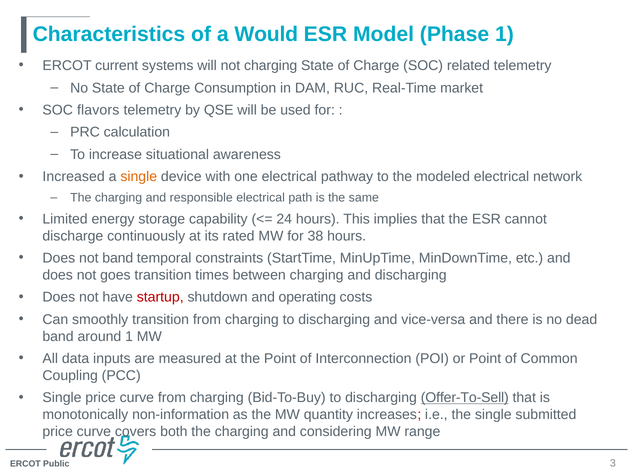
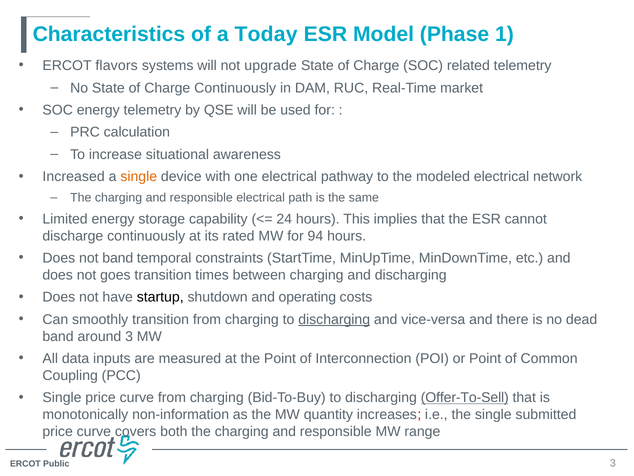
Would: Would -> Today (266, 34)
current: current -> flavors (117, 66)
not charging: charging -> upgrade (271, 66)
Charge Consumption: Consumption -> Continuously (235, 88)
SOC flavors: flavors -> energy (98, 110)
38: 38 -> 94 (315, 236)
startup colour: red -> black (160, 297)
discharging underline: none -> present (334, 319)
around 1: 1 -> 3 (129, 336)
considering: considering -> responsible (336, 431)
